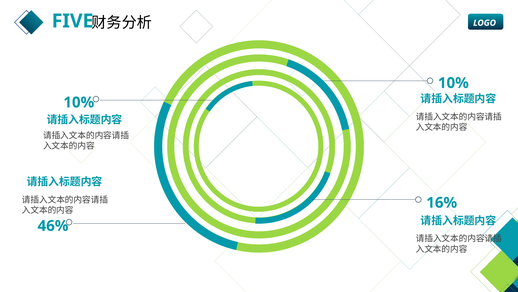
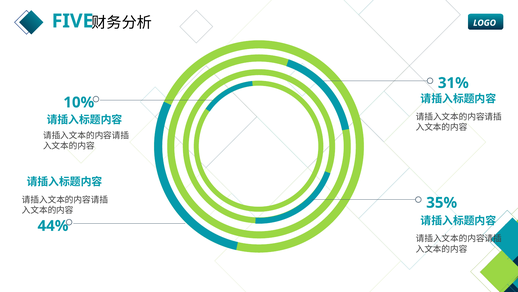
10%: 10% -> 31% (453, 83)
16%: 16% -> 35% (442, 202)
46%: 46% -> 44% (53, 225)
